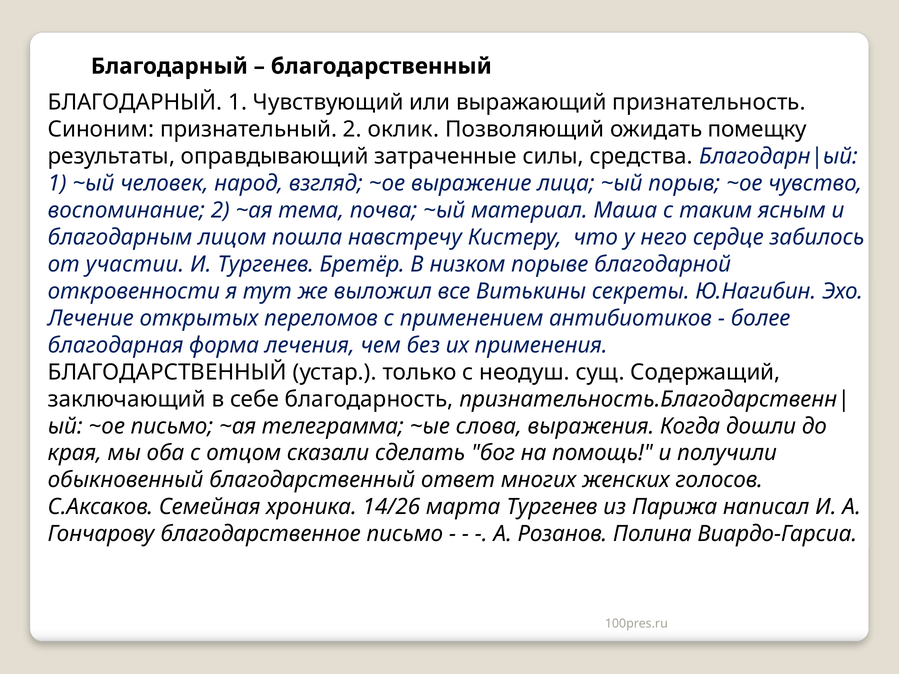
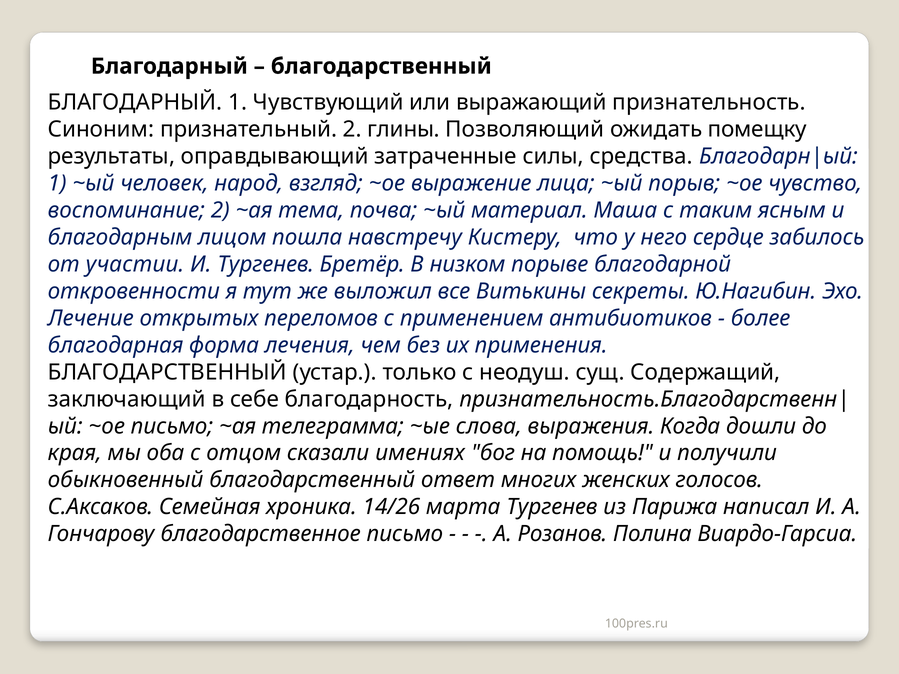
оклик: оклик -> глины (404, 130)
сделать: сделать -> имениях (420, 453)
